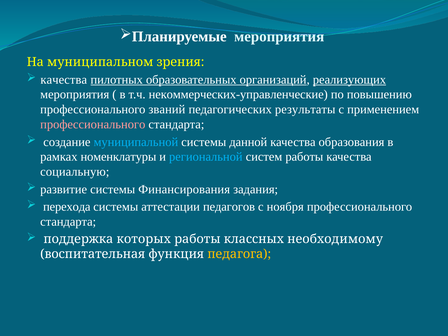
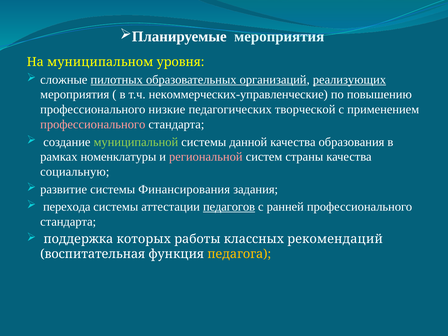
зрения: зрения -> уровня (180, 62)
качества: качества -> сложные (64, 80)
званий: званий -> низкие (167, 109)
результаты: результаты -> творческой (305, 109)
муниципальной colour: light blue -> light green (136, 142)
региональной colour: light blue -> pink (206, 157)
систем работы: работы -> страны (304, 157)
педагогов underline: none -> present (229, 207)
ноября: ноября -> ранней (285, 207)
необходимому: необходимому -> рекомендаций (335, 239)
